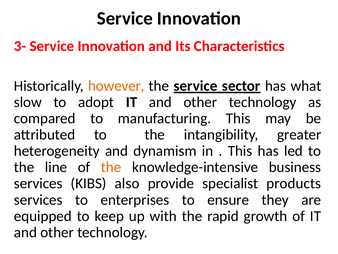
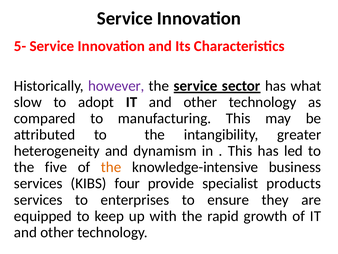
3-: 3- -> 5- (20, 46)
however colour: orange -> purple (116, 86)
line: line -> five (56, 167)
also: also -> four (127, 183)
